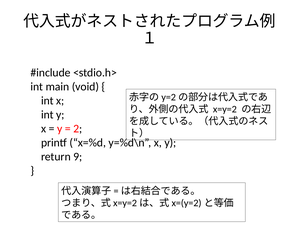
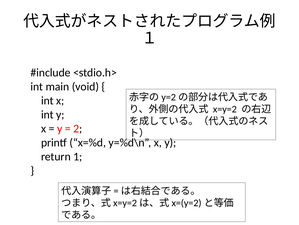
9: 9 -> 1 (78, 156)
